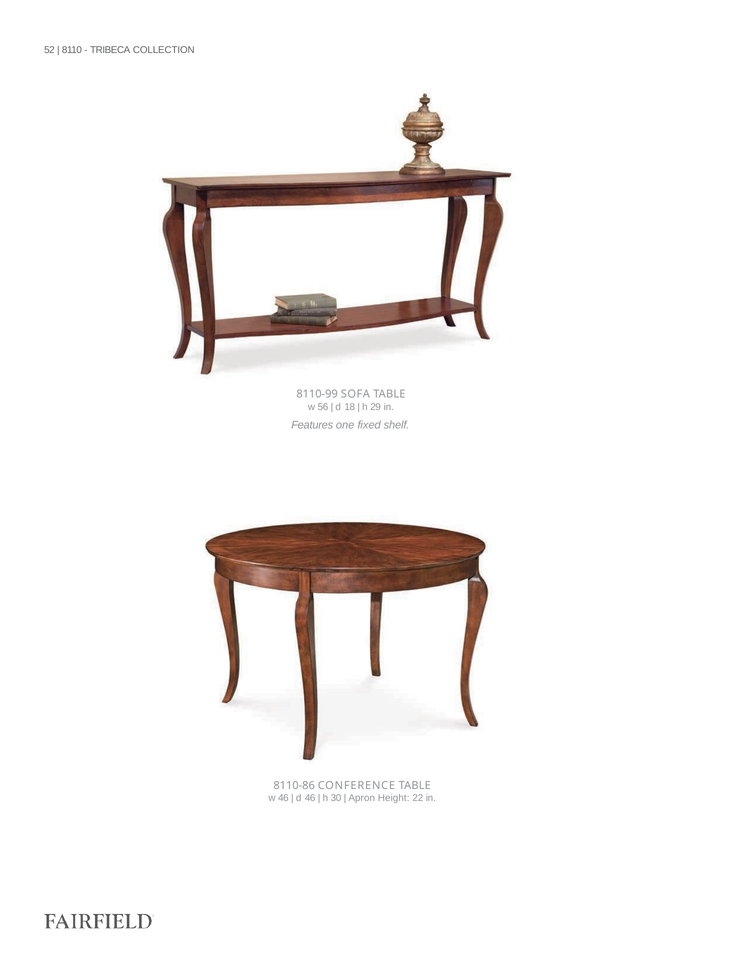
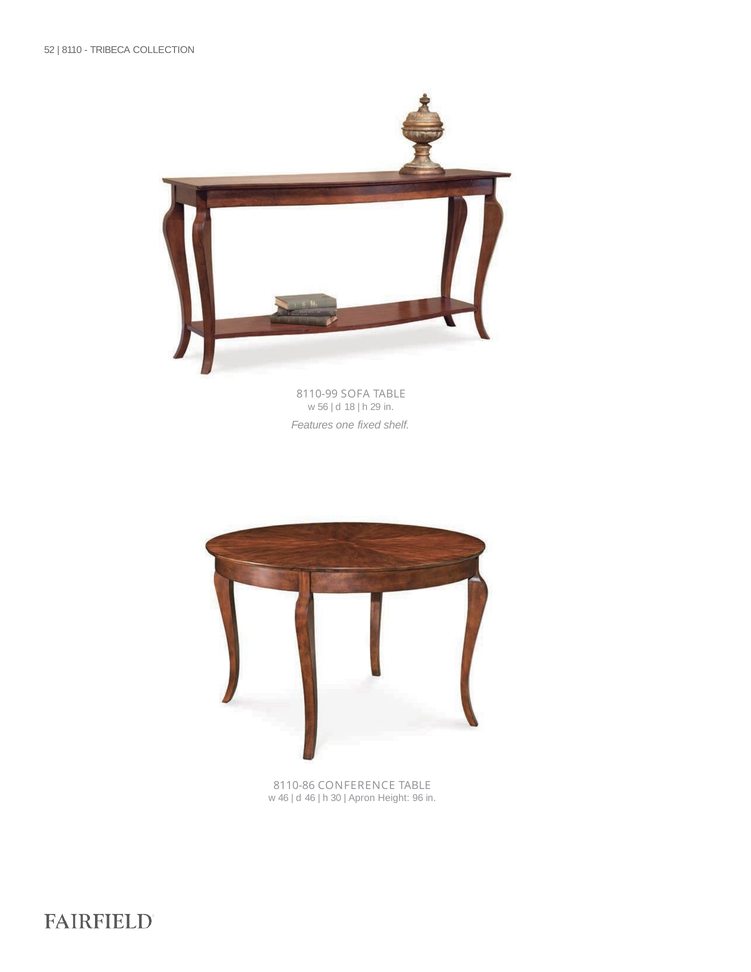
22: 22 -> 96 (418, 798)
